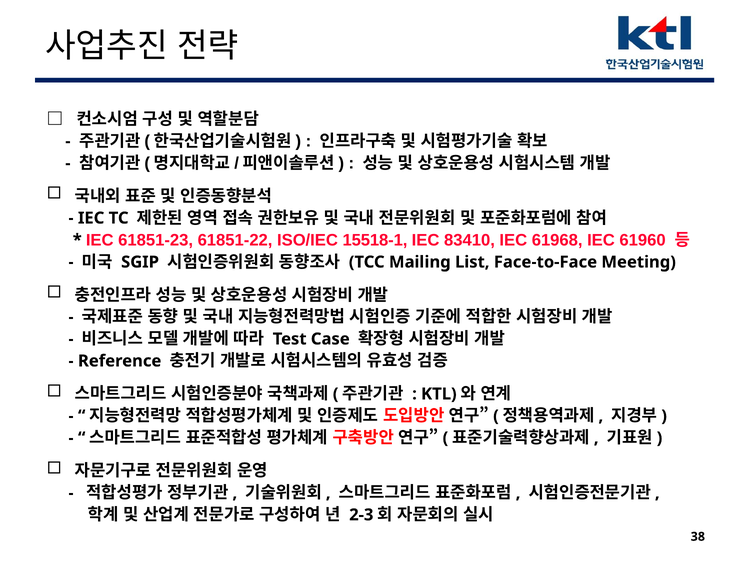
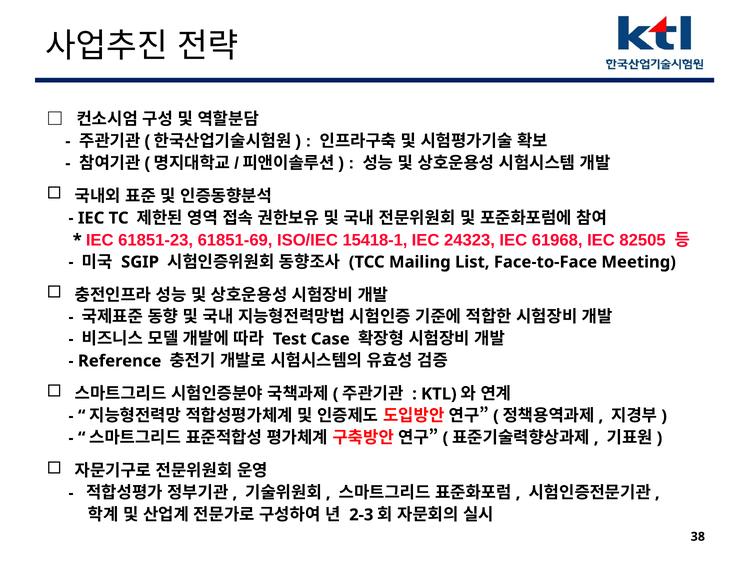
61851-22: 61851-22 -> 61851-69 (235, 240)
15518-1: 15518-1 -> 15418-1 (375, 240)
83410: 83410 -> 24323 (469, 240)
61960: 61960 -> 82505 (643, 240)
